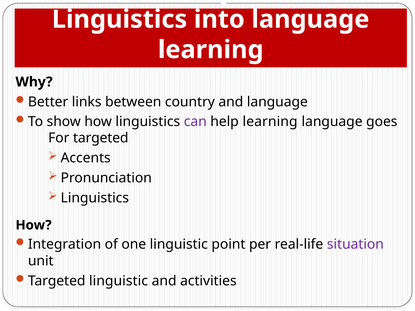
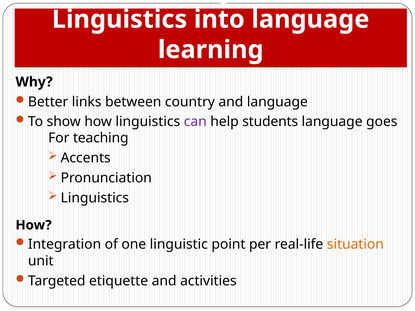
help learning: learning -> students (270, 122)
For targeted: targeted -> teaching (101, 138)
situation colour: purple -> orange (355, 245)
Targeted linguistic: linguistic -> etiquette (119, 281)
